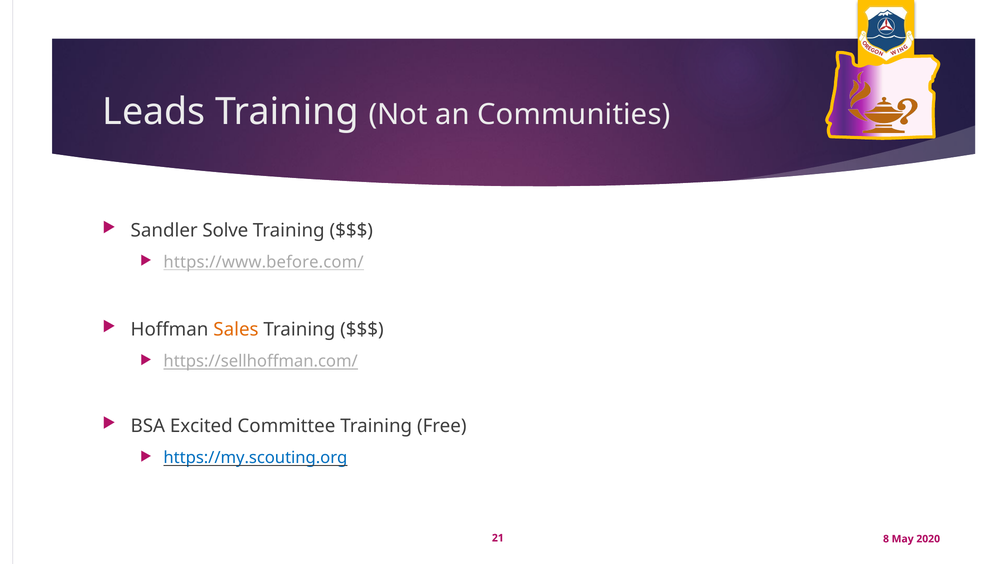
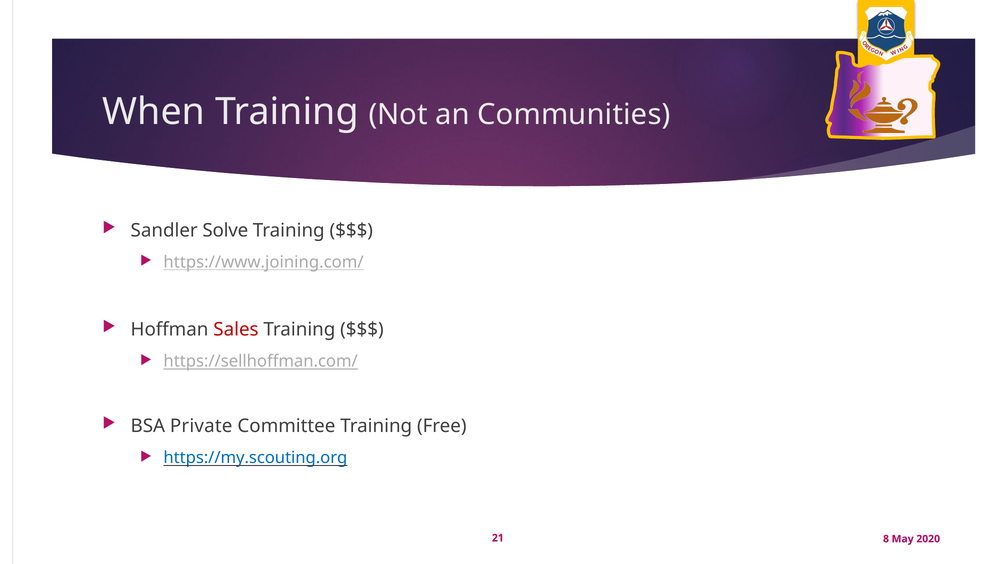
Leads: Leads -> When (154, 112)
https://www.before.com/: https://www.before.com/ -> https://www.joining.com/ (264, 262)
Sales colour: orange -> red (236, 329)
Excited: Excited -> Private (201, 426)
